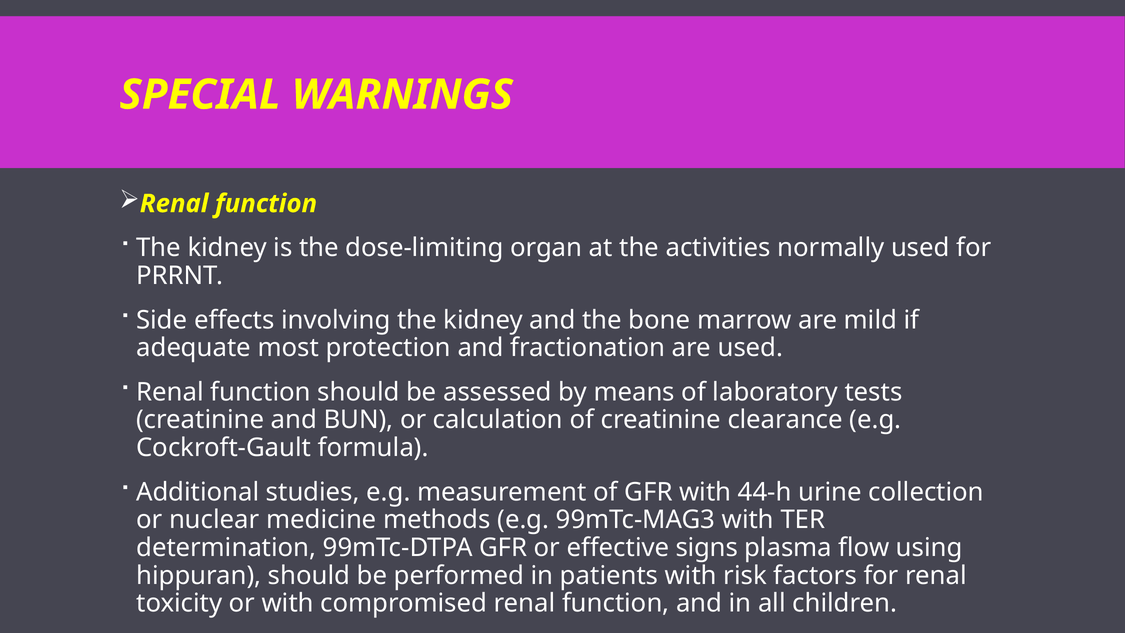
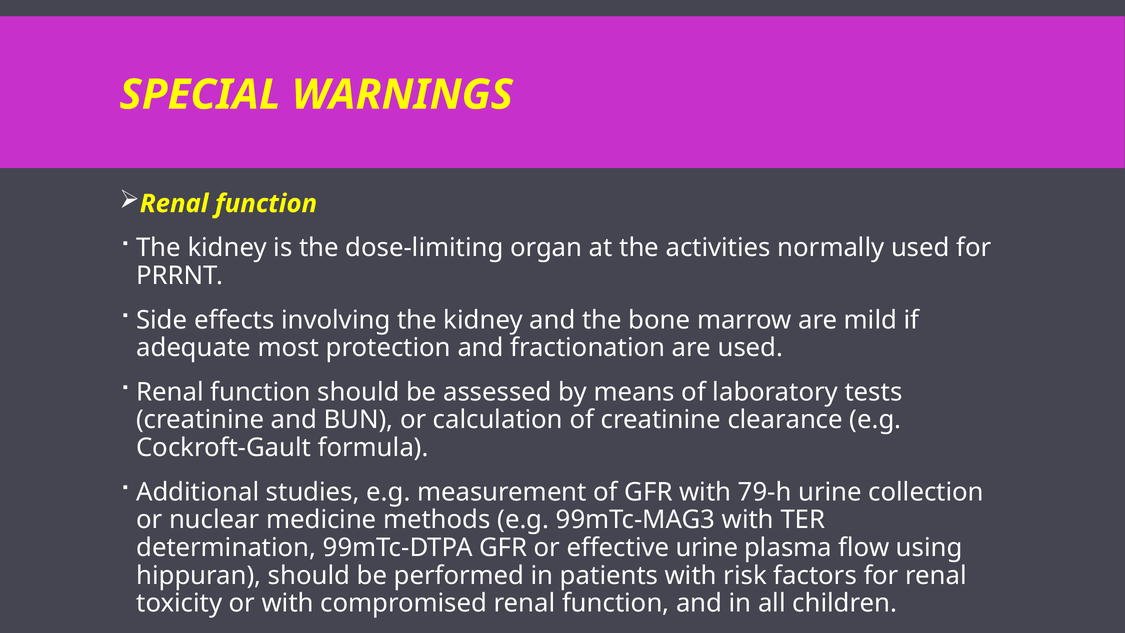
44-h: 44-h -> 79-h (765, 492)
effective signs: signs -> urine (707, 548)
